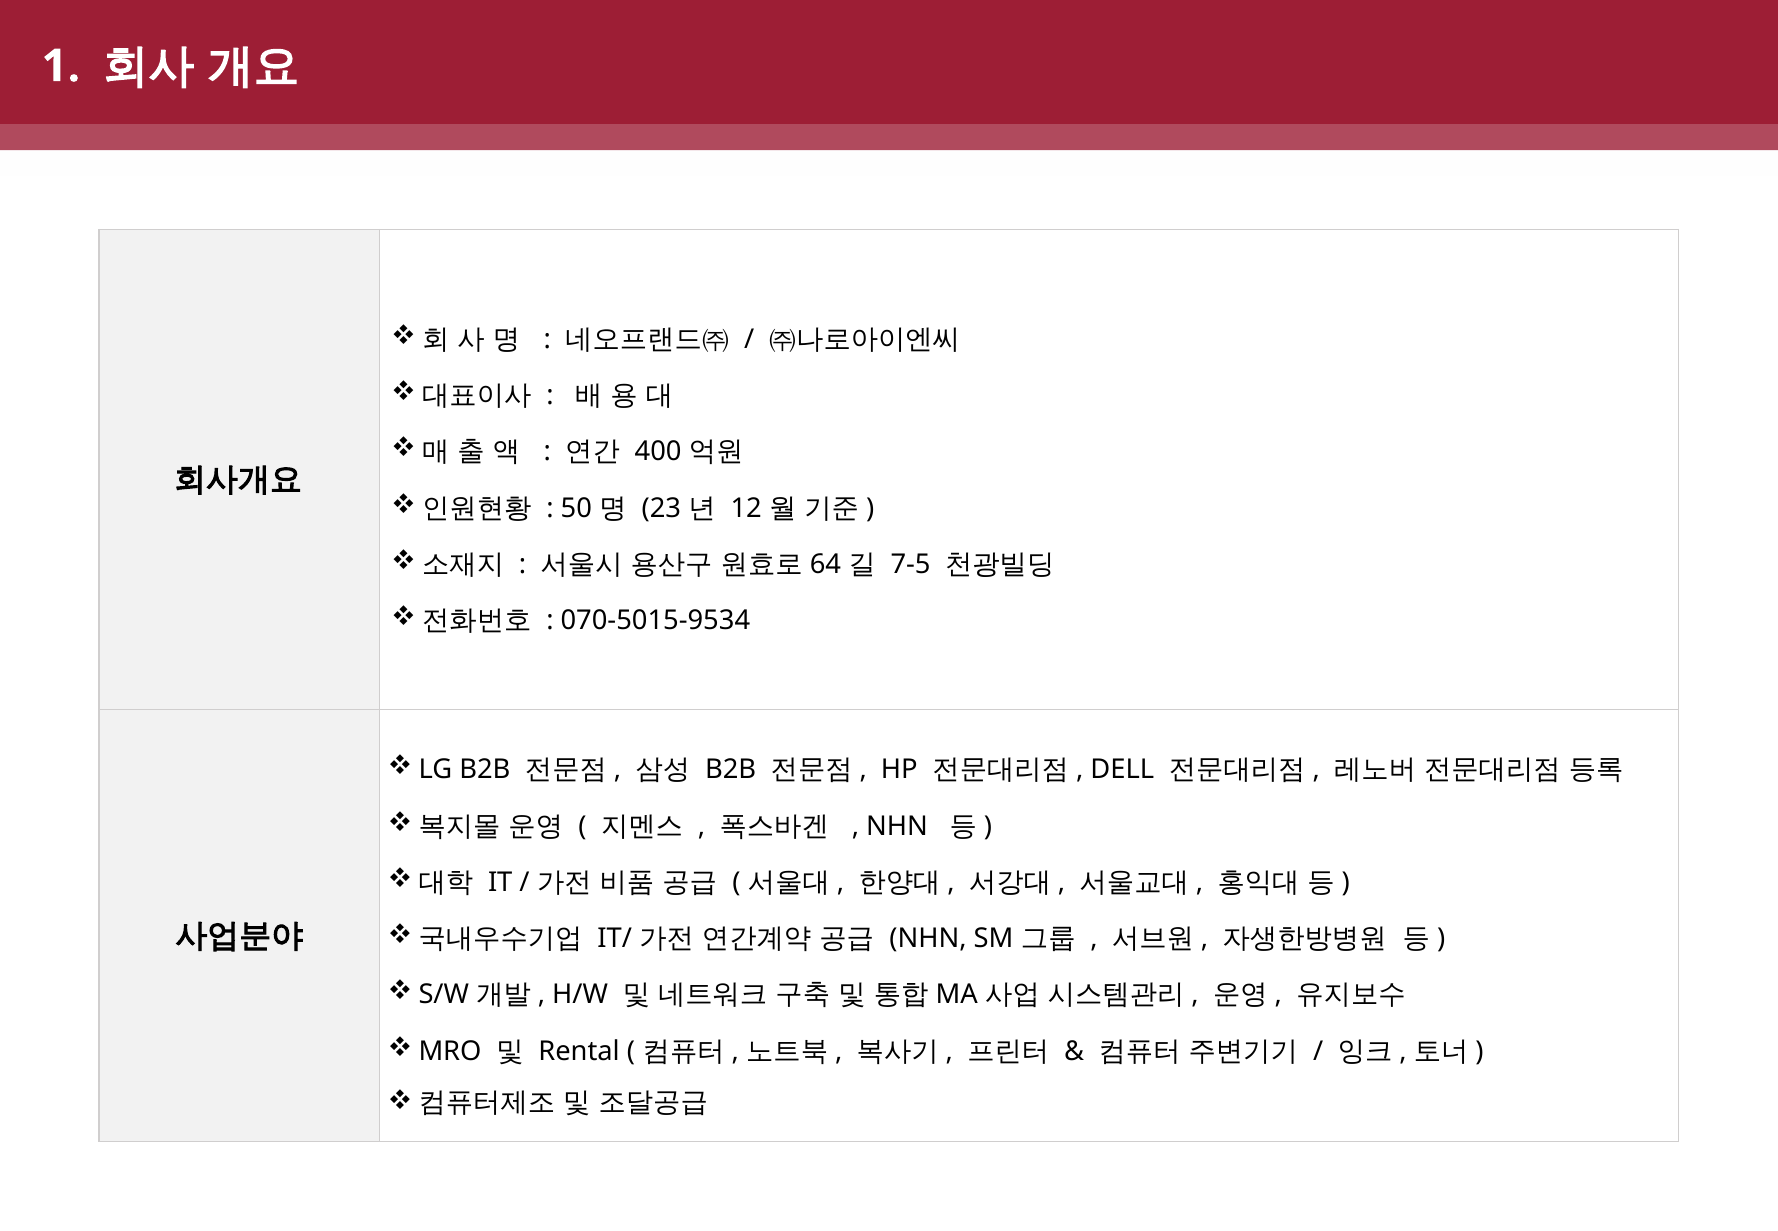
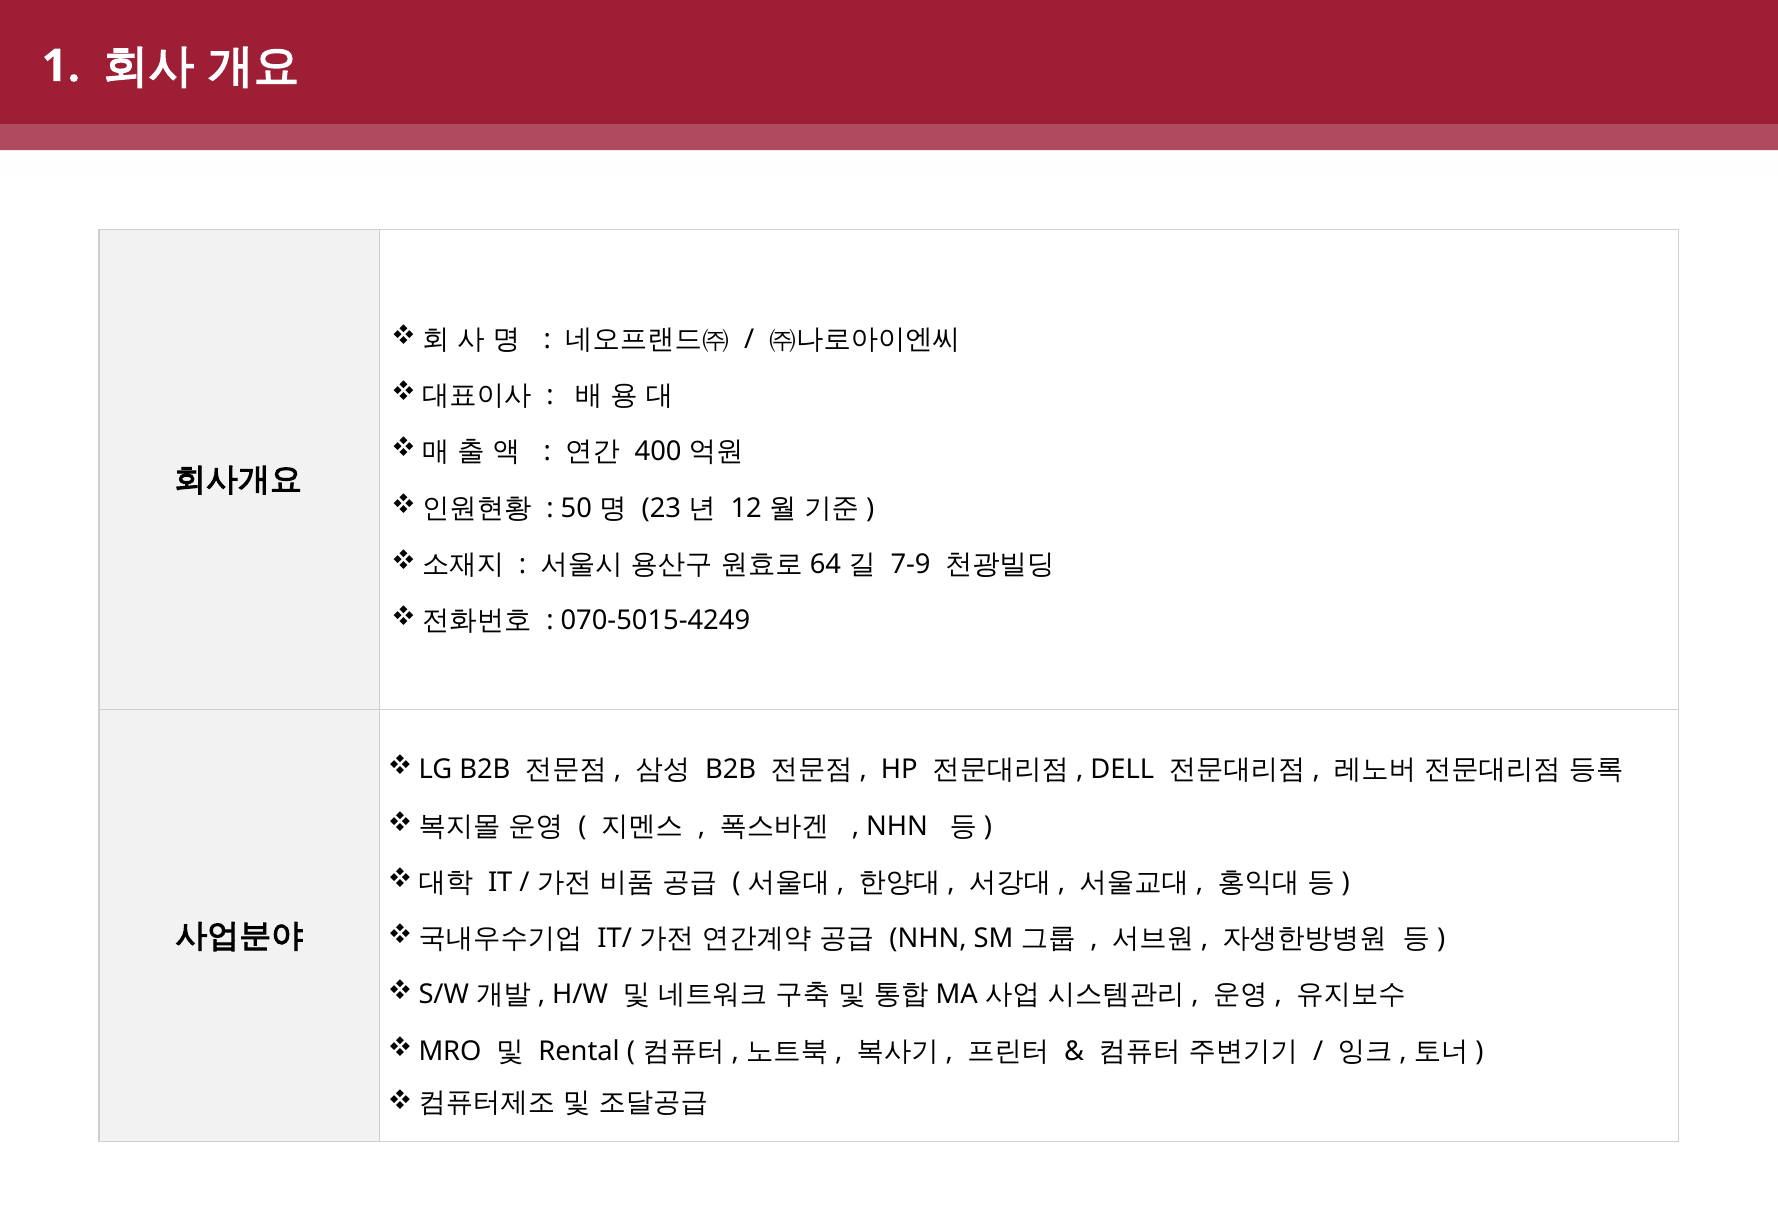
7-5: 7-5 -> 7-9 (911, 564)
070-5015-9534: 070-5015-9534 -> 070-5015-4249 (655, 621)
